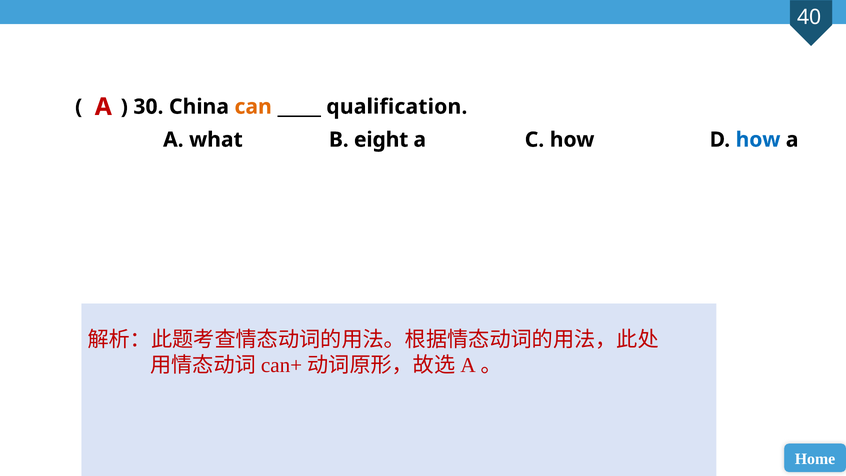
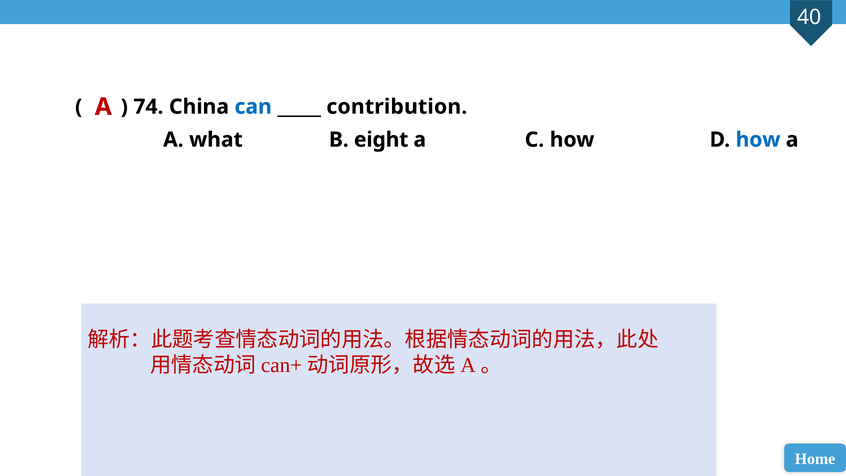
30: 30 -> 74 (148, 107)
can colour: orange -> blue (253, 107)
qualification: qualification -> contribution (397, 107)
